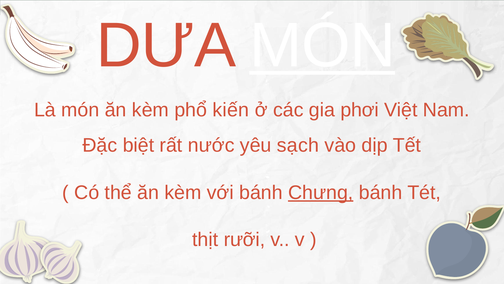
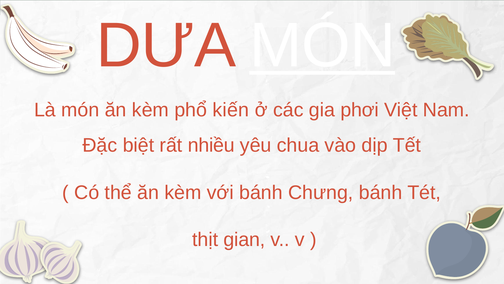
nước: nước -> nhiều (211, 145)
sạch: sạch -> chua (298, 145)
Chưng underline: present -> none (321, 192)
rưỡi: rưỡi -> gian (244, 239)
